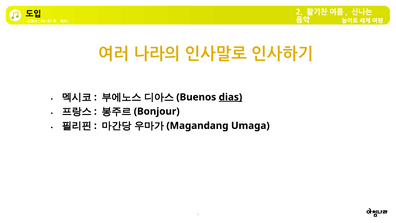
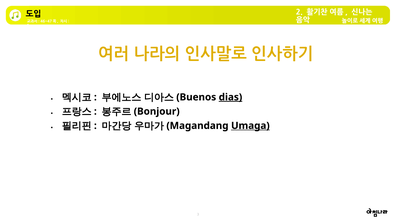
Umaga underline: none -> present (250, 126)
